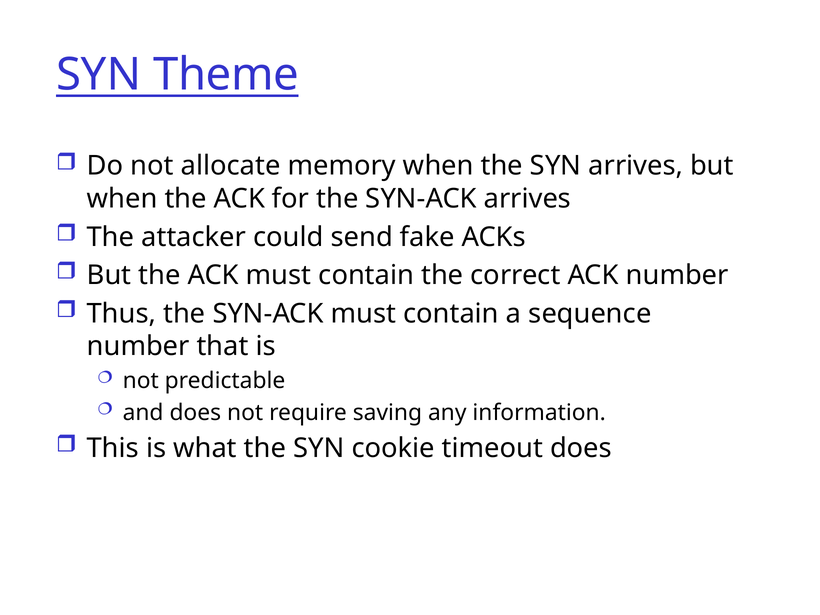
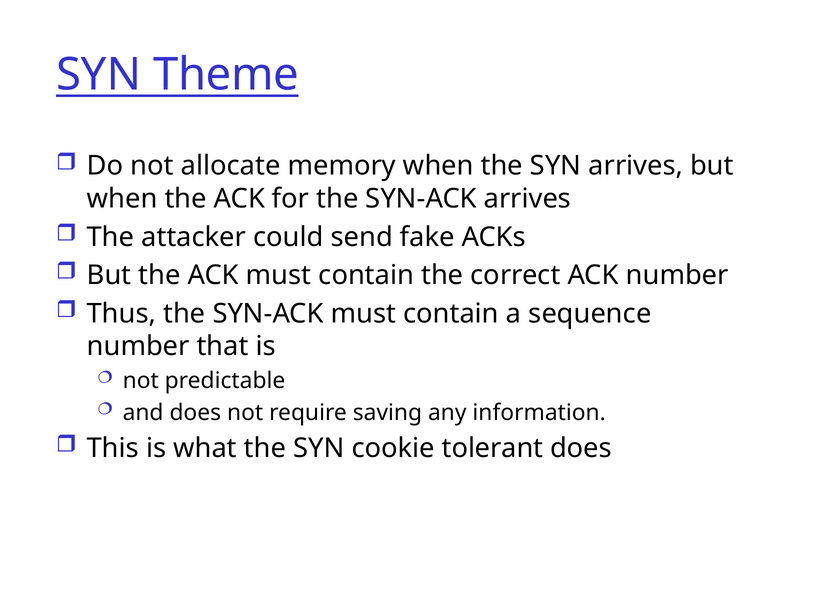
timeout: timeout -> tolerant (493, 448)
